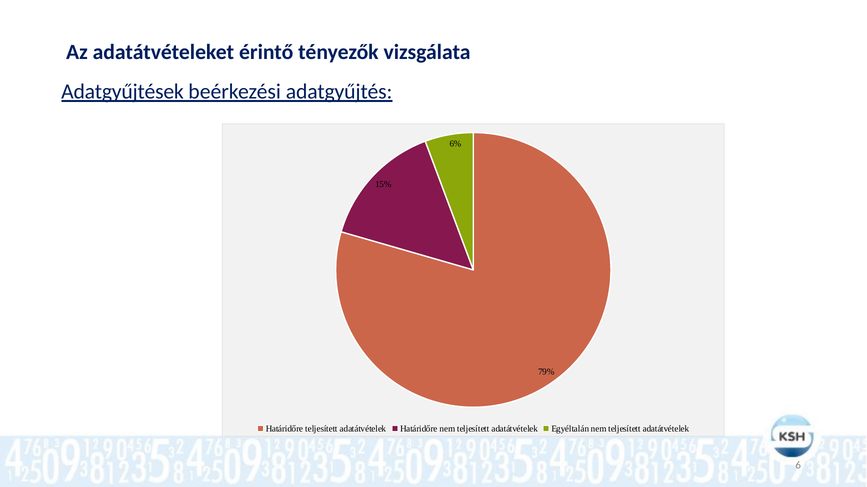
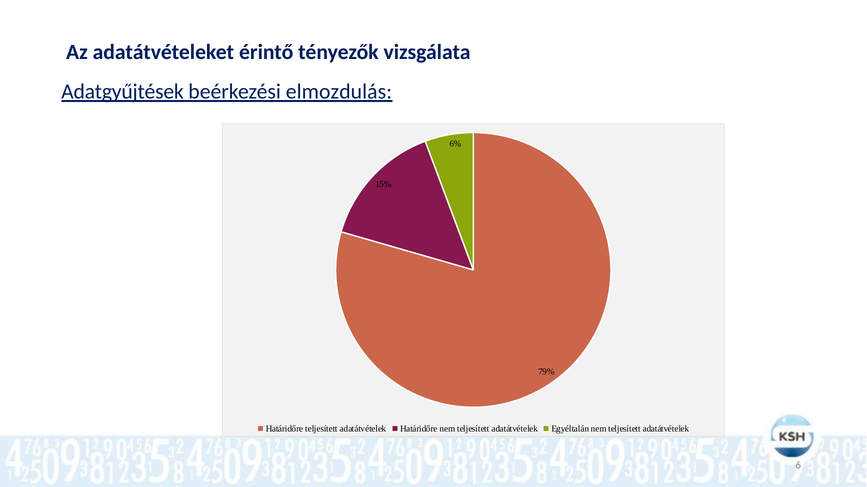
adatgyűjtés: adatgyűjtés -> elmozdulás (339, 92)
